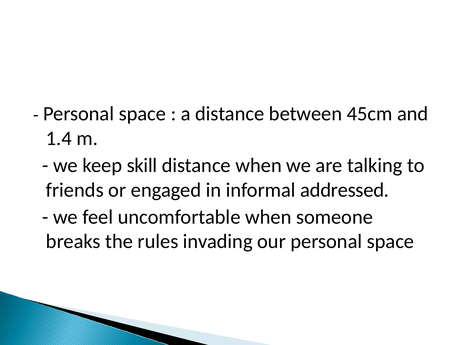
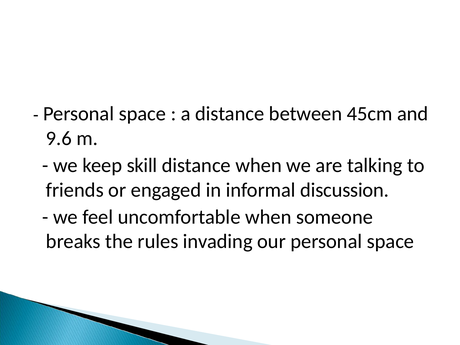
1.4: 1.4 -> 9.6 (59, 138)
addressed: addressed -> discussion (345, 190)
